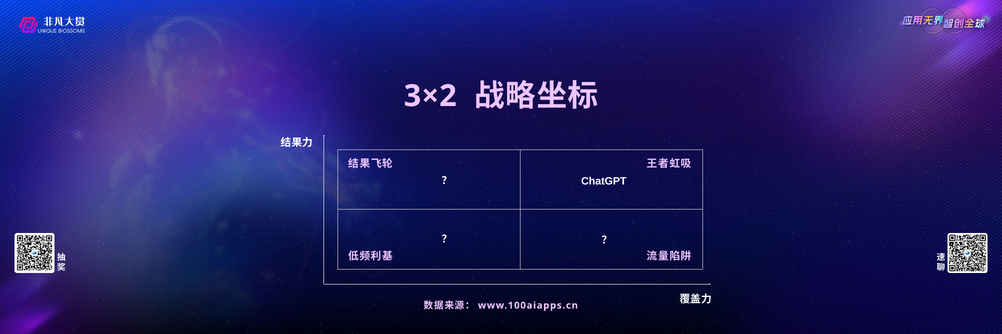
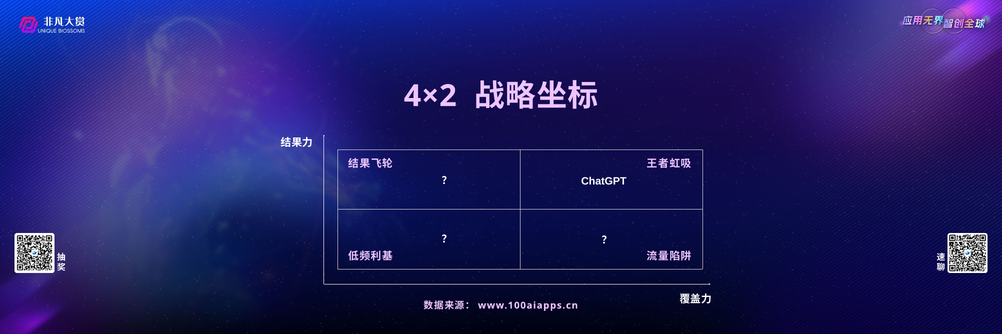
3×2: 3×2 -> 4×2 (430, 96)
